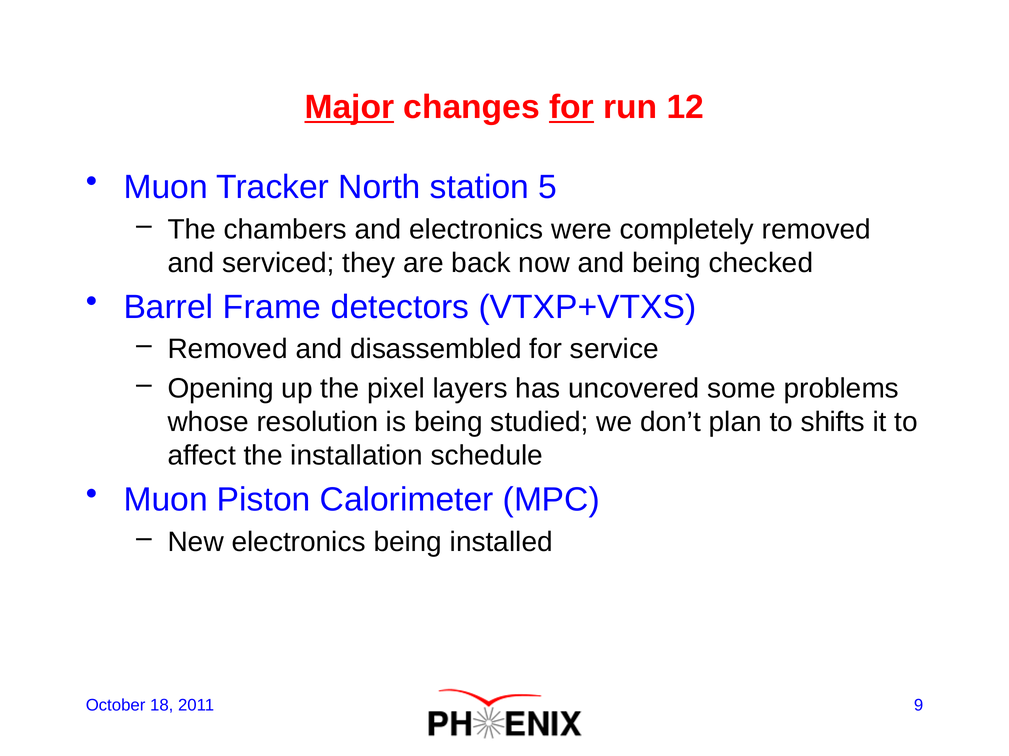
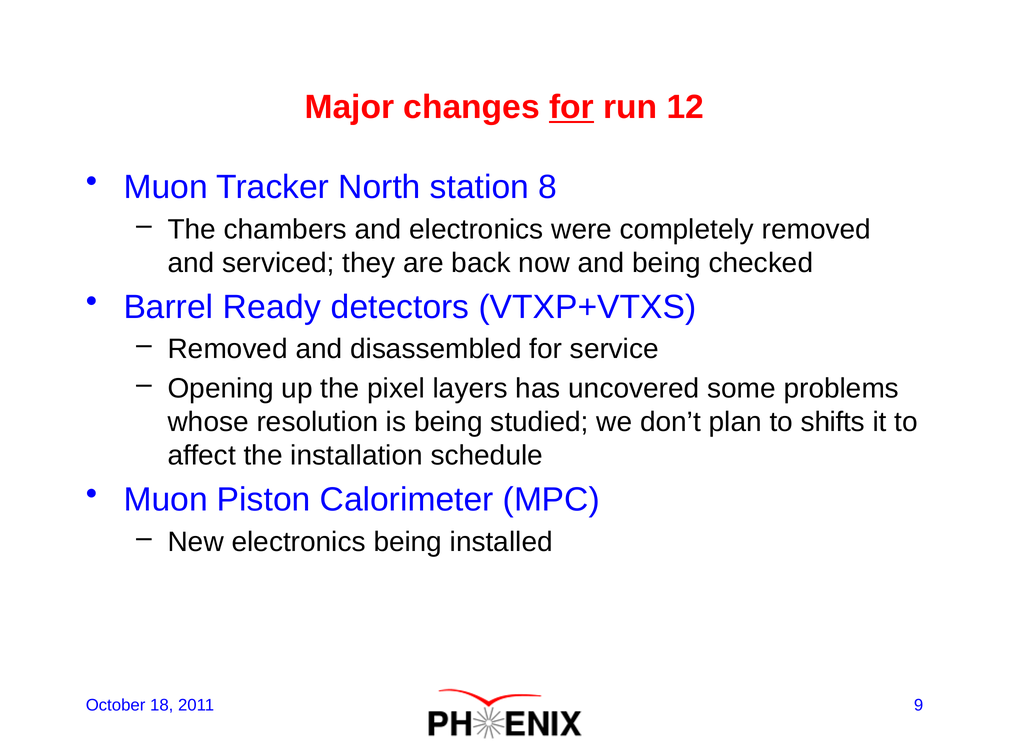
Major underline: present -> none (349, 107)
5: 5 -> 8 (548, 187)
Frame: Frame -> Ready (272, 307)
